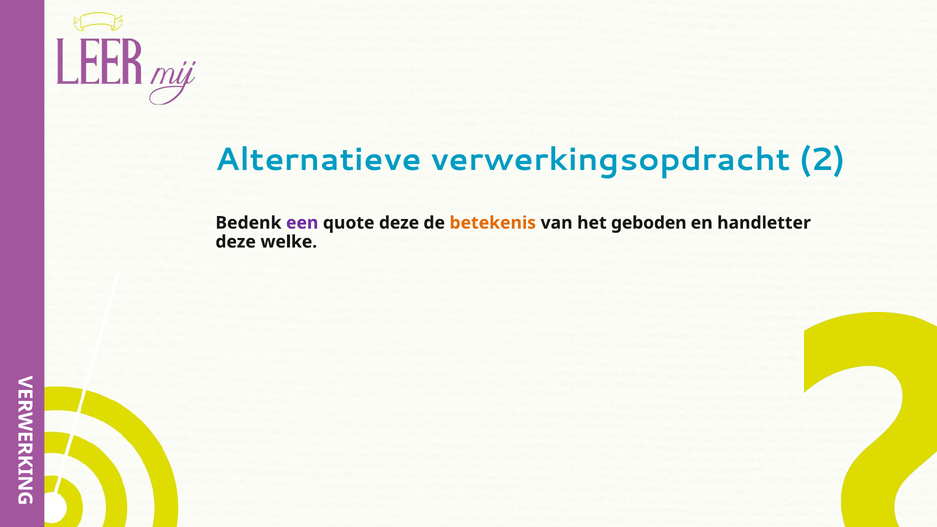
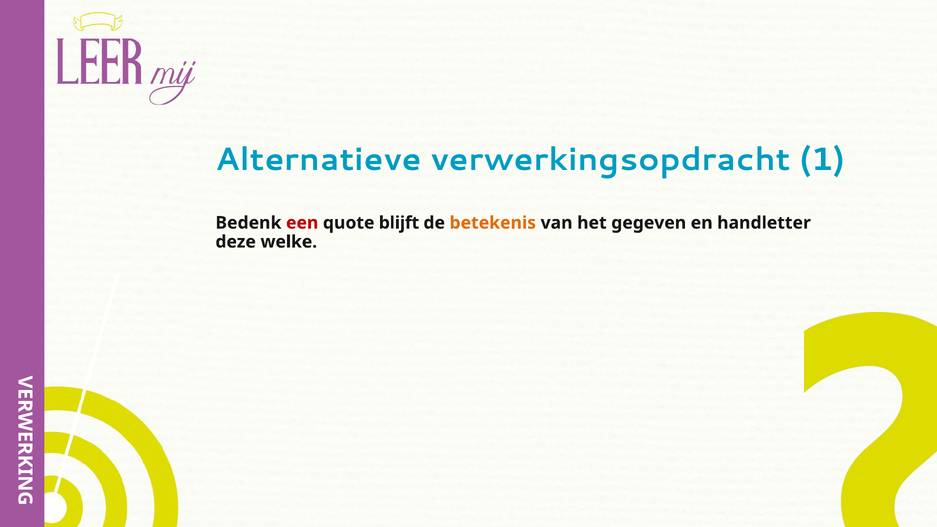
2: 2 -> 1 (822, 160)
een colour: purple -> red (302, 223)
quote deze: deze -> blijft (399, 223)
geboden: geboden -> gegeven (649, 223)
